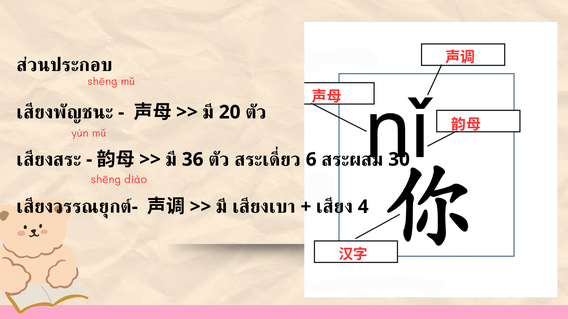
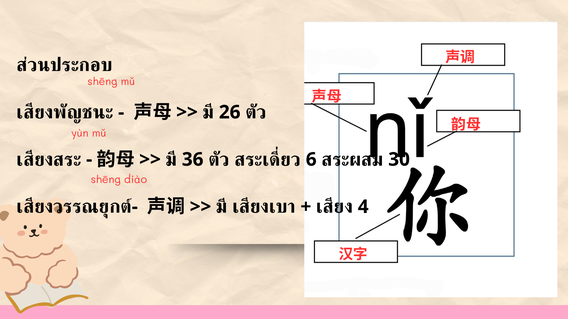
20: 20 -> 26 (230, 112)
